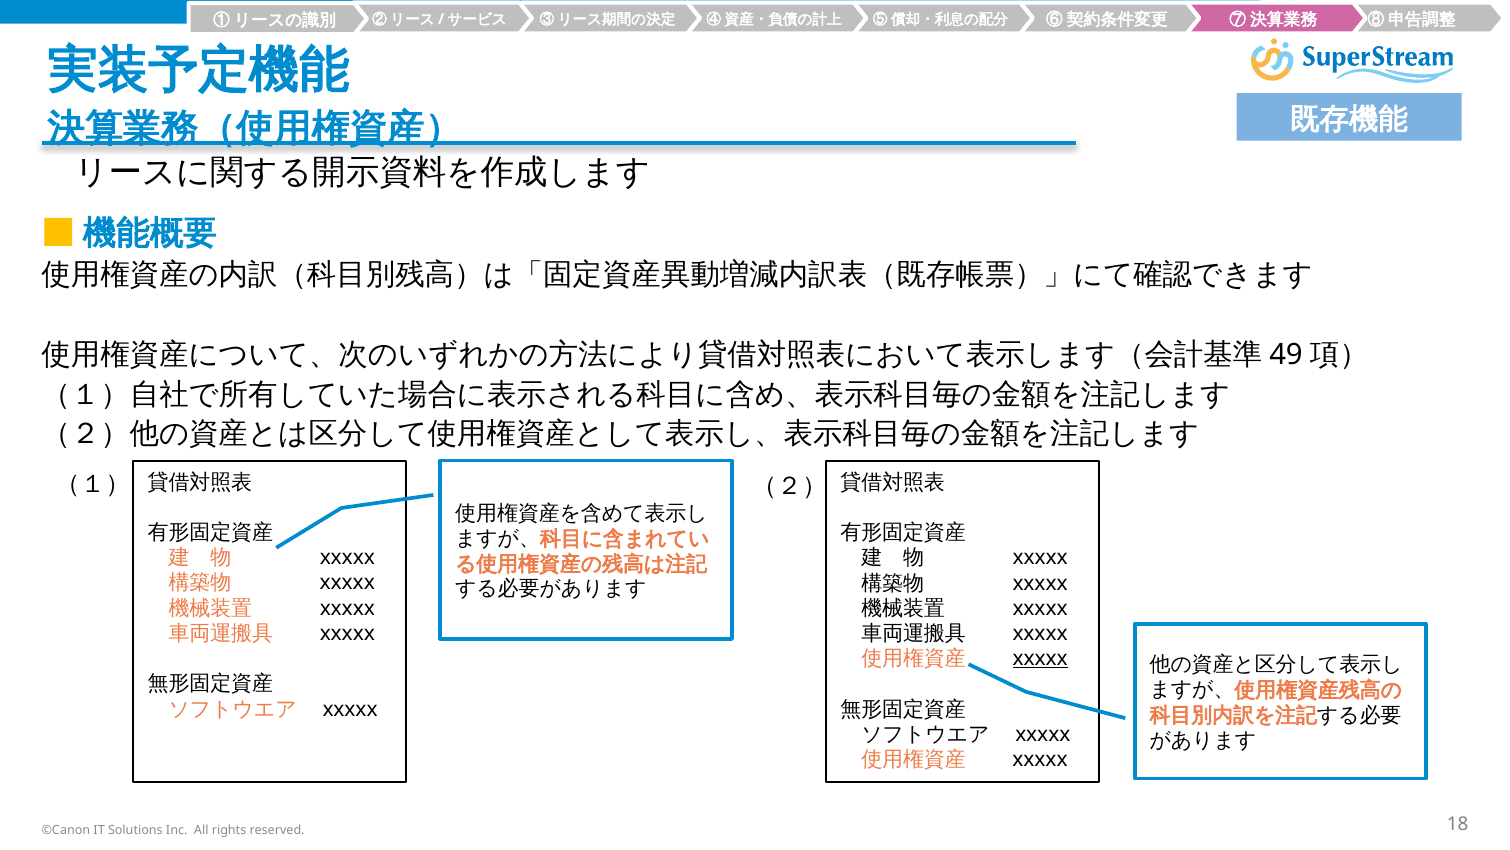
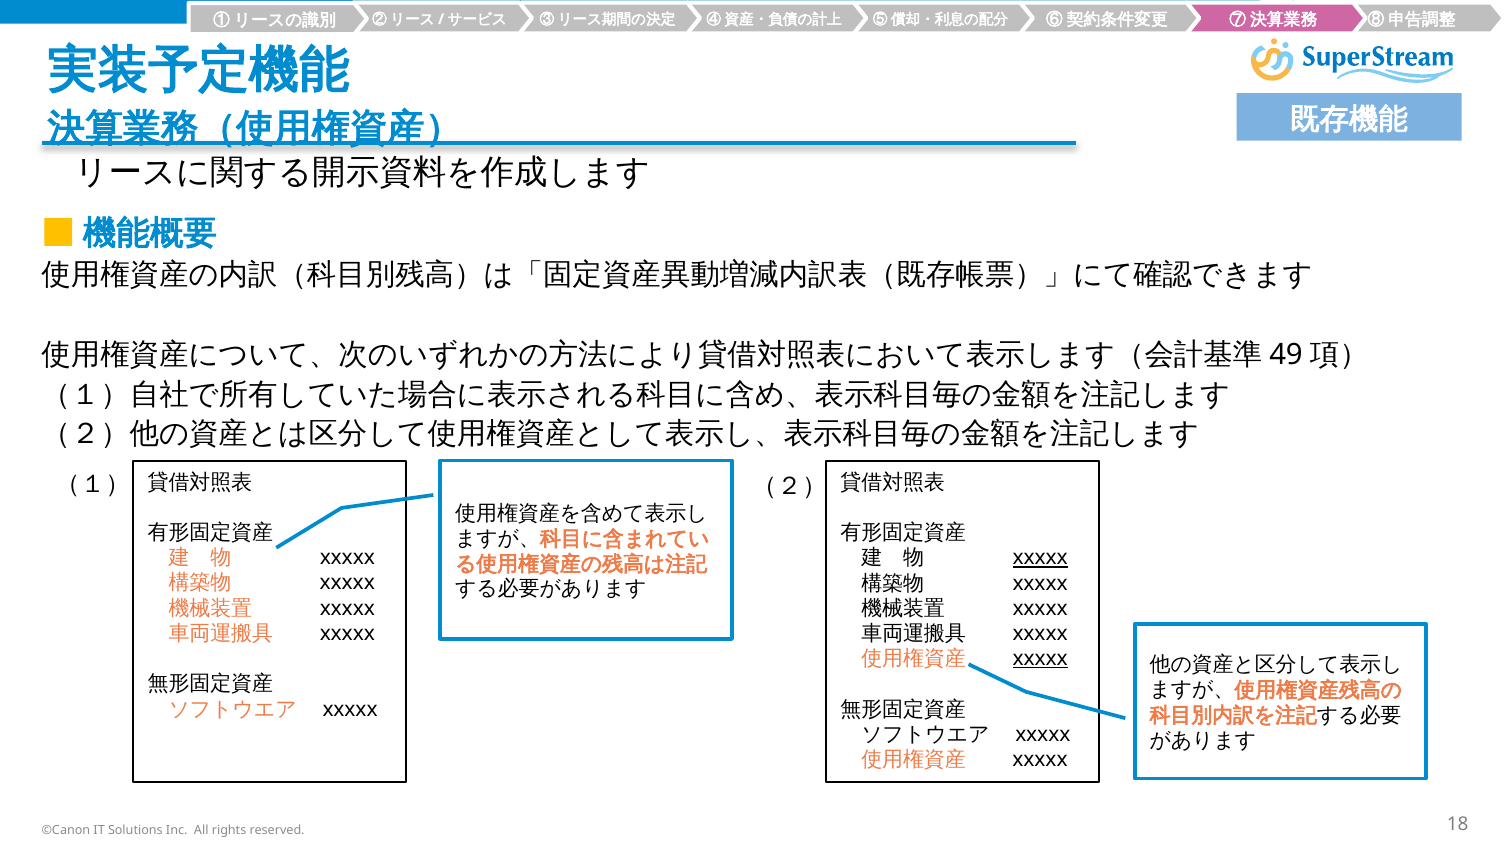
xxxxx underline: none -> present (1040, 557)
